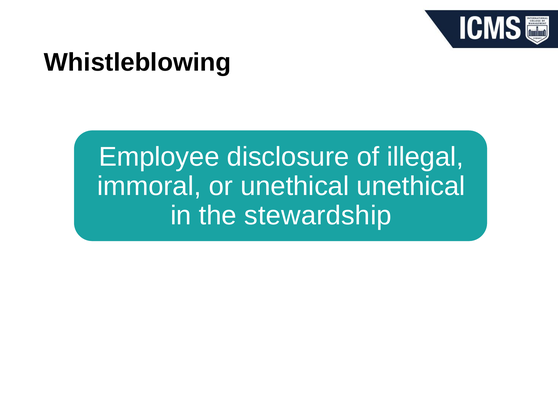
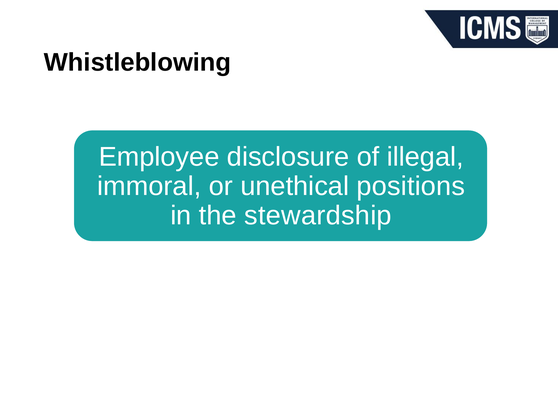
unethical unethical: unethical -> positions (411, 186)
